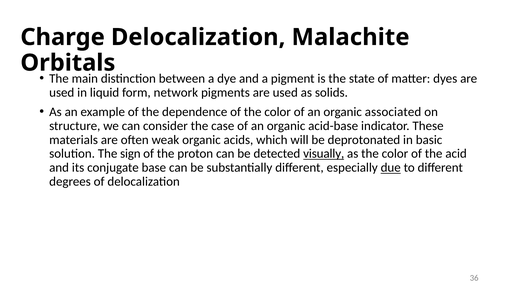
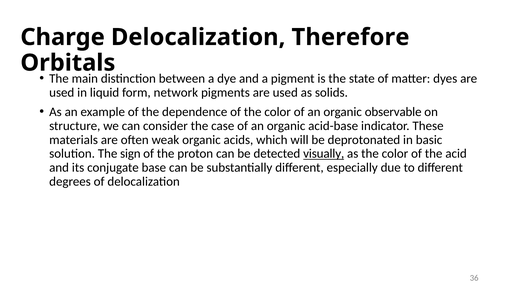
Malachite: Malachite -> Therefore (351, 37)
associated: associated -> observable (393, 112)
due underline: present -> none (391, 168)
